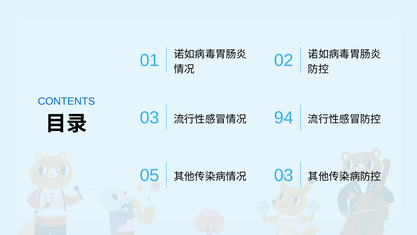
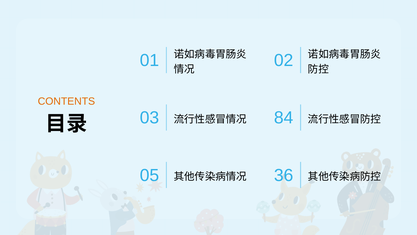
CONTENTS colour: blue -> orange (66, 101)
94: 94 -> 84 (284, 118)
03: 03 -> 36 (284, 175)
